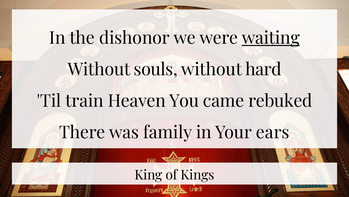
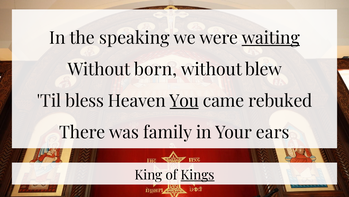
dishonor: dishonor -> speaking (134, 38)
souls: souls -> born (155, 69)
hard: hard -> blew (263, 69)
train: train -> bless (85, 101)
You underline: none -> present (184, 101)
Kings underline: none -> present (198, 175)
